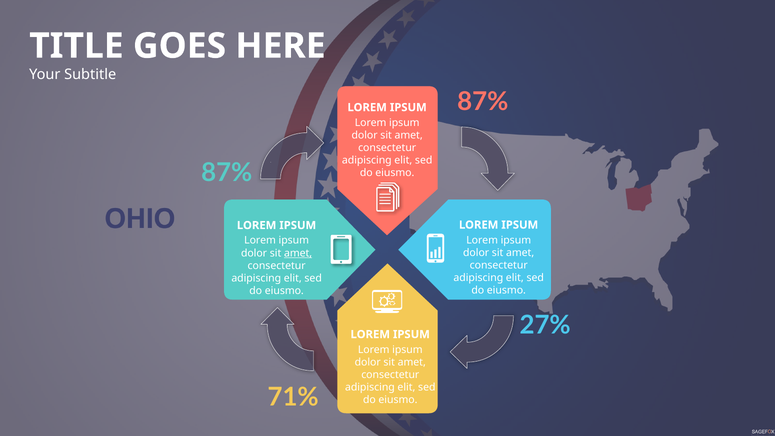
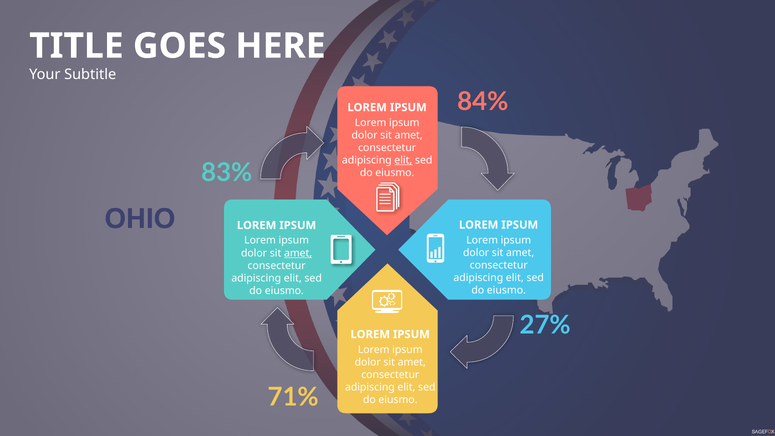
87%: 87% -> 84% (483, 102)
elit underline: none -> present (403, 160)
87%: 87% -> 83% (227, 173)
